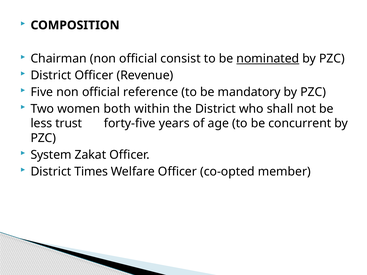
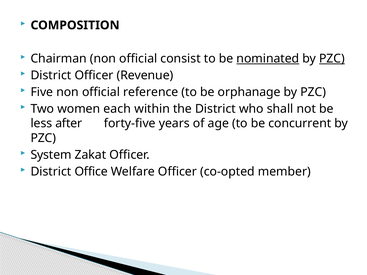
PZC underline: none -> present (332, 59)
mandatory: mandatory -> orphanage (249, 92)
both: both -> each (117, 109)
trust: trust -> after (69, 124)
Times: Times -> Office (91, 172)
